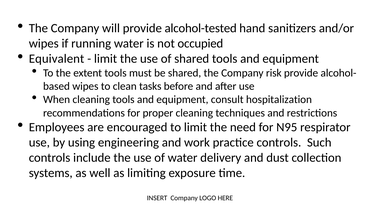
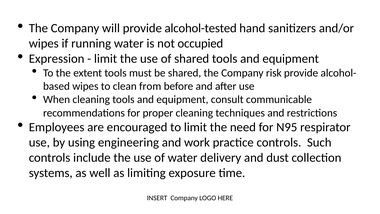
Equivalent: Equivalent -> Expression (57, 59)
tasks: tasks -> from (150, 86)
hospitalization: hospitalization -> communicable (279, 99)
